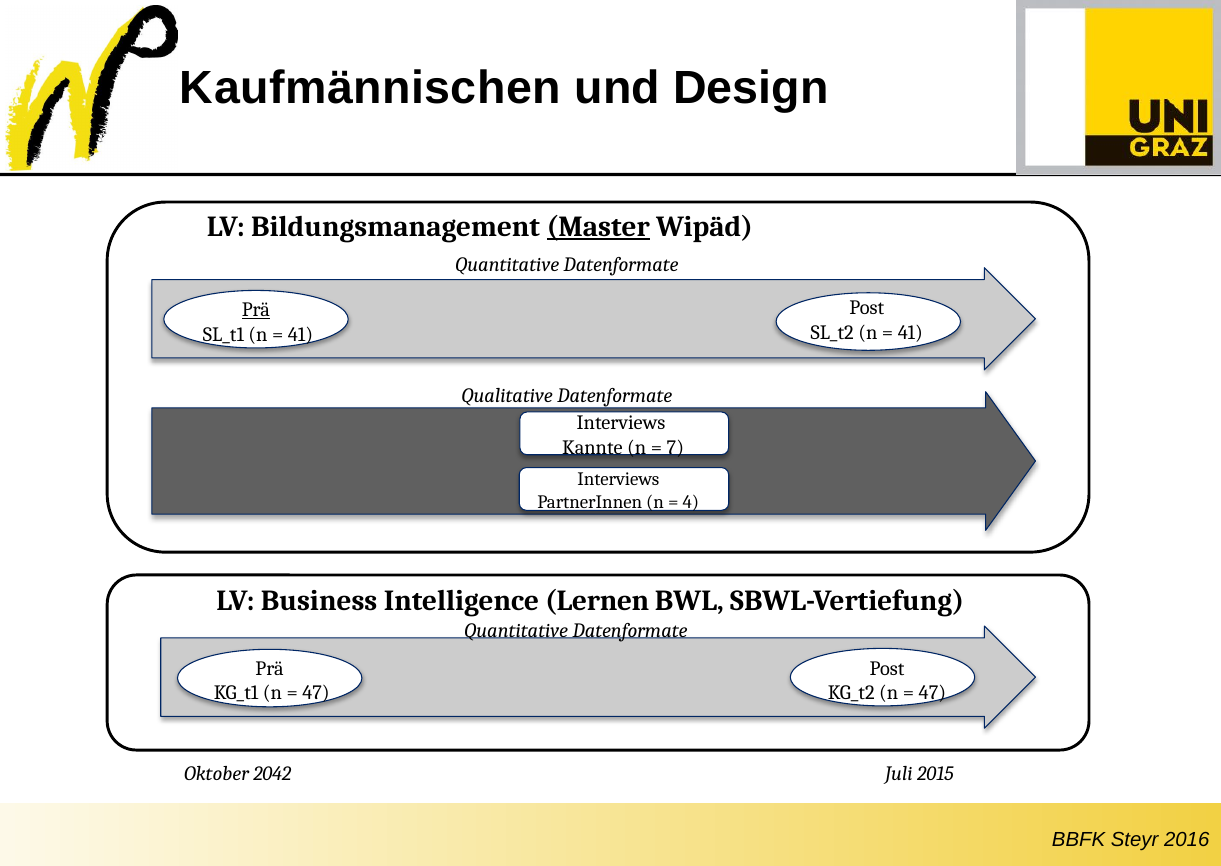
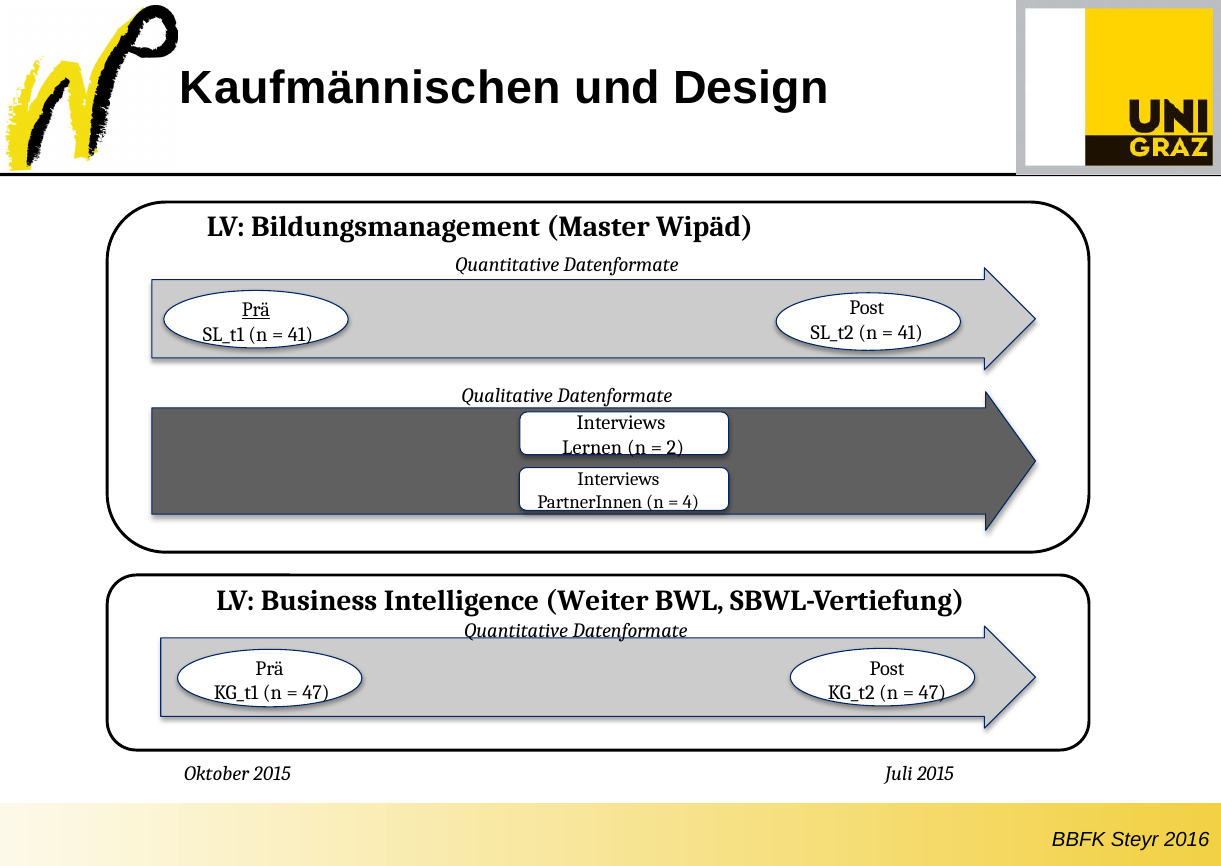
Master underline: present -> none (598, 227)
Kannte: Kannte -> Lernen (592, 448)
7: 7 -> 2 (675, 448)
Lernen: Lernen -> Weiter (597, 601)
Oktober 2042: 2042 -> 2015 (272, 774)
